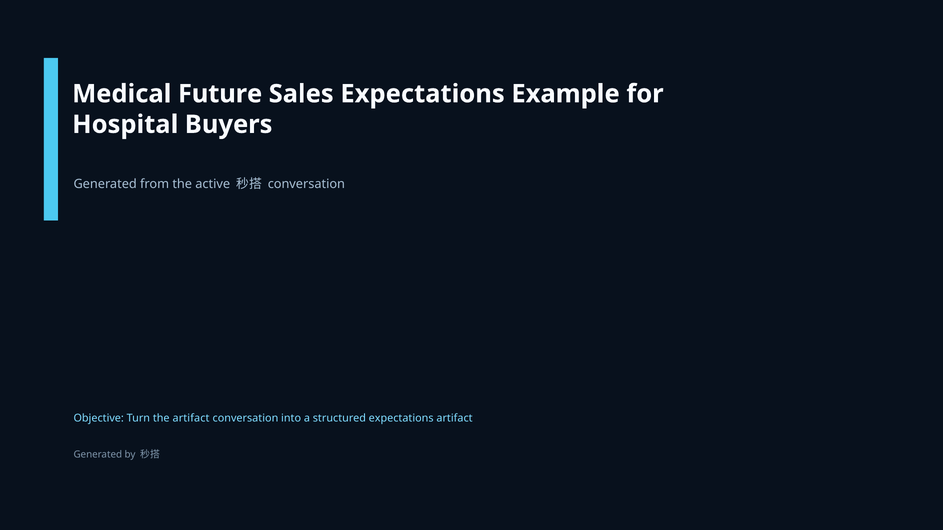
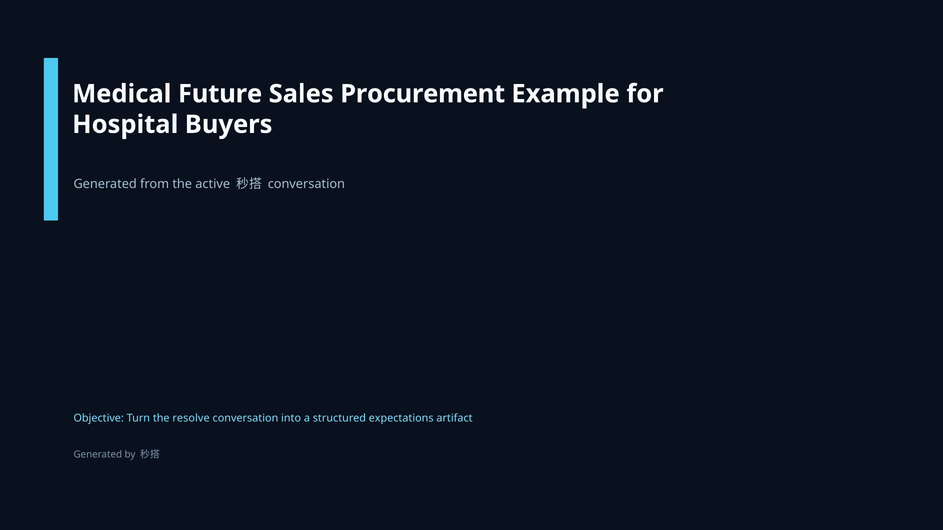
Sales Expectations: Expectations -> Procurement (423, 94)
the artifact: artifact -> resolve (191, 419)
